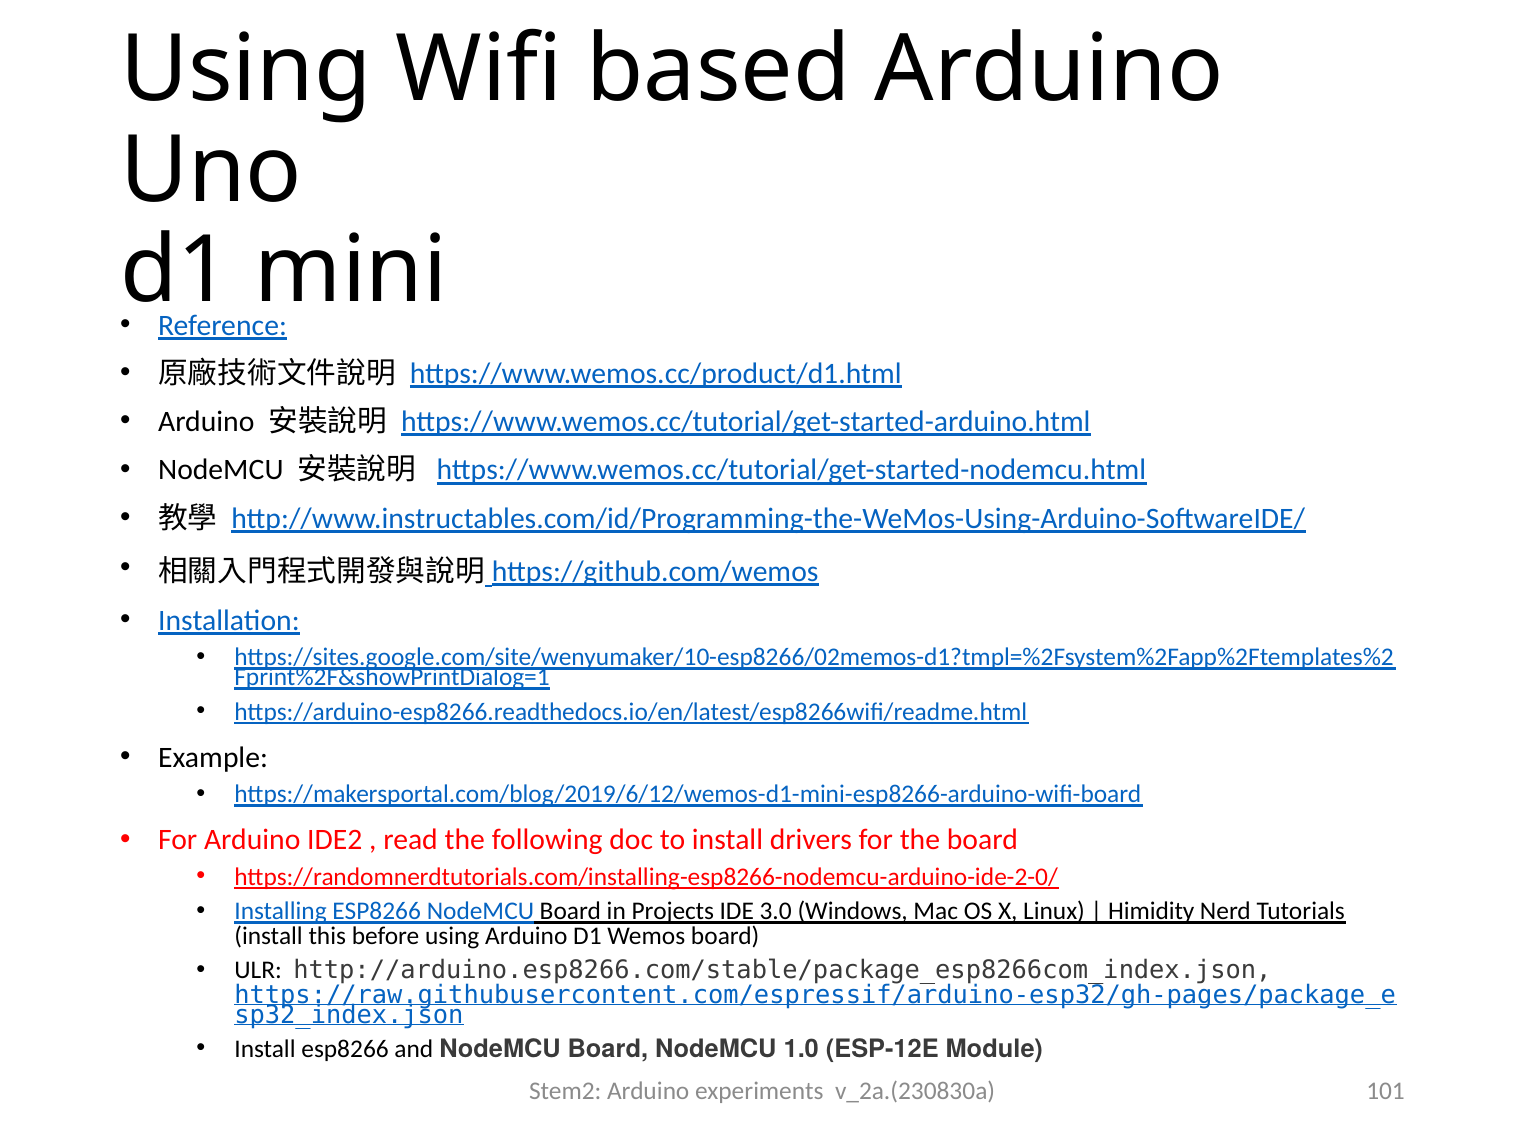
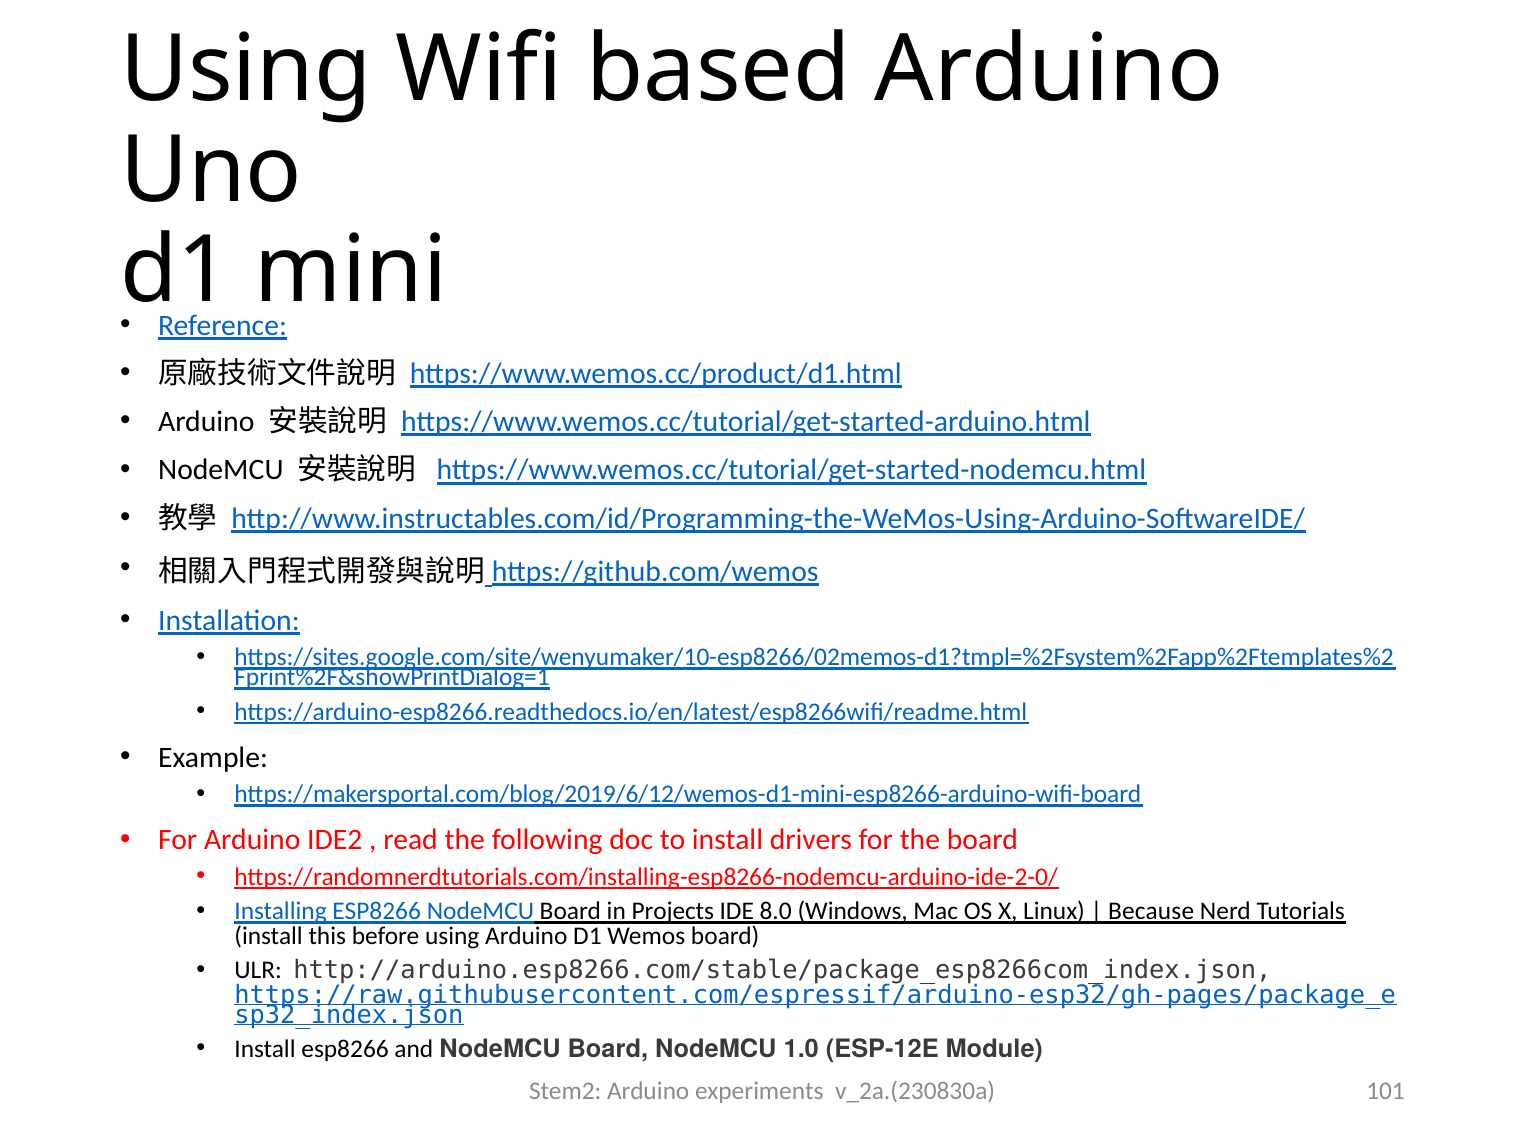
3.0: 3.0 -> 8.0 (776, 912)
Himidity: Himidity -> Because (1151, 912)
